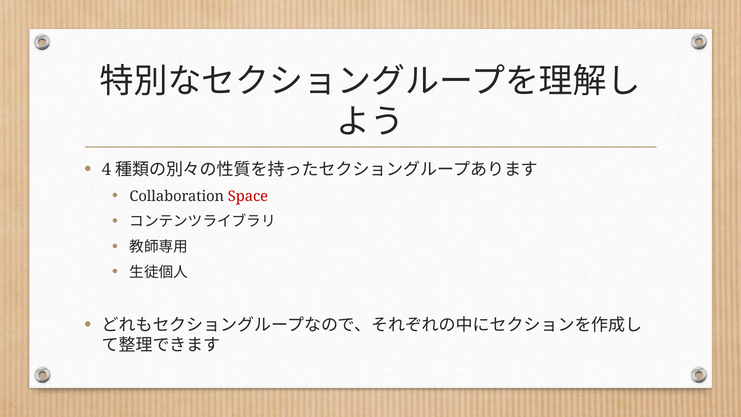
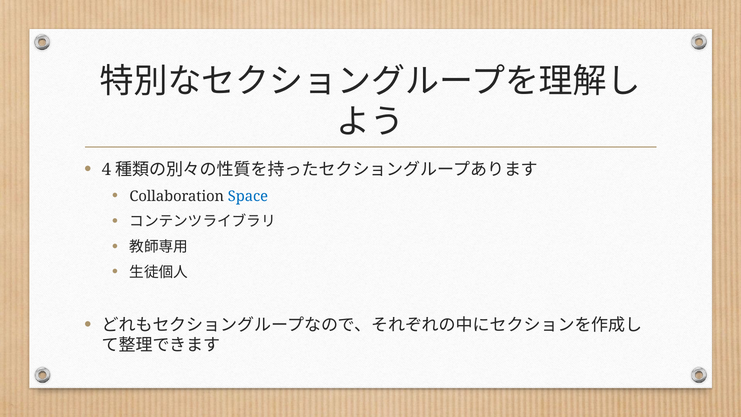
Space colour: red -> blue (248, 196)
